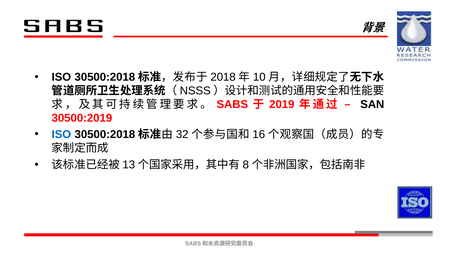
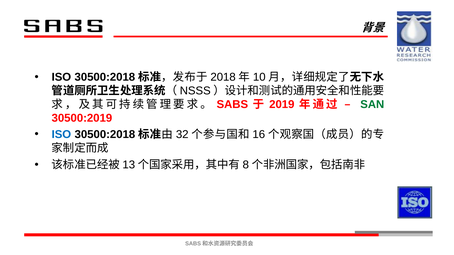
SAN colour: black -> green (372, 105)
